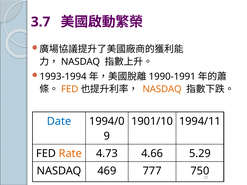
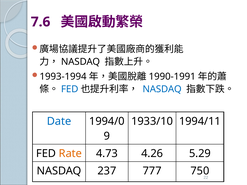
3.7: 3.7 -> 7.6 (41, 22)
FED colour: orange -> blue (70, 89)
NASDAQ colour: orange -> blue (162, 89)
1901/10: 1901/10 -> 1933/10 (152, 121)
4.66: 4.66 -> 4.26 (152, 154)
469: 469 -> 237 (107, 171)
